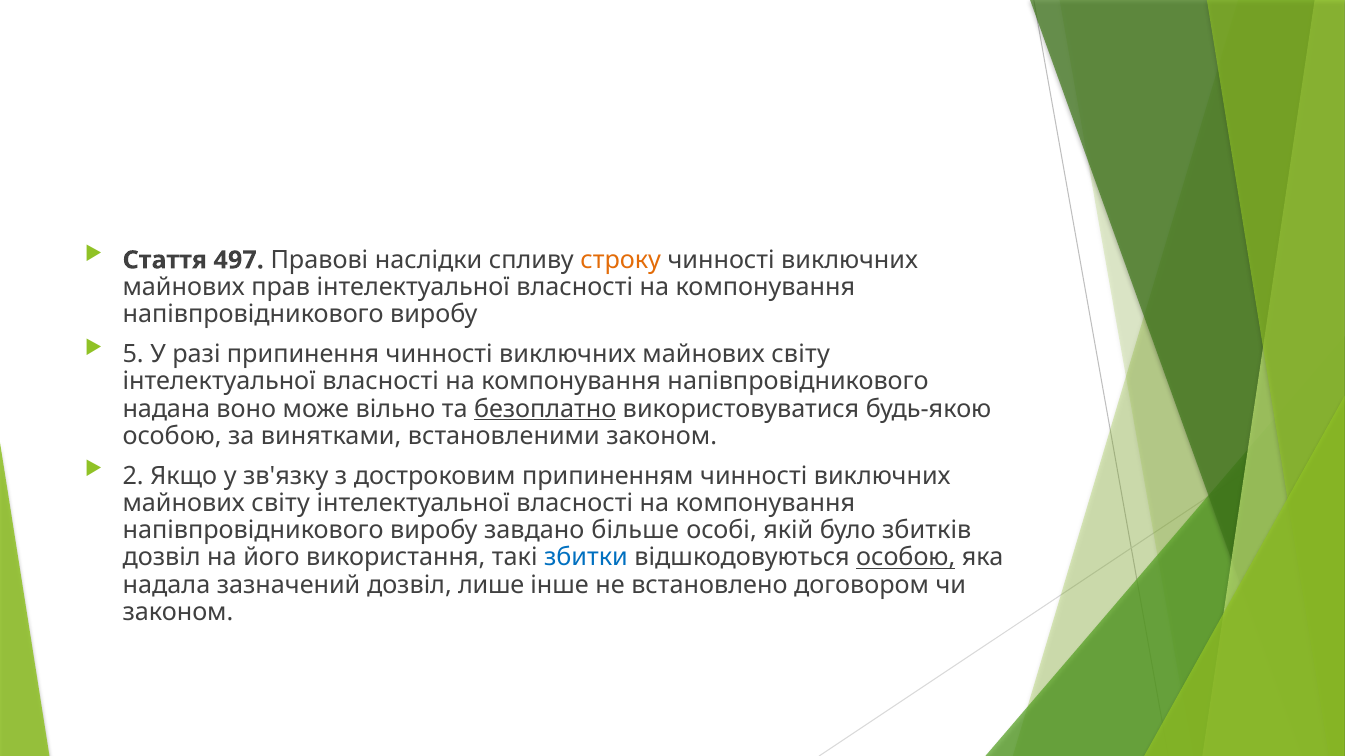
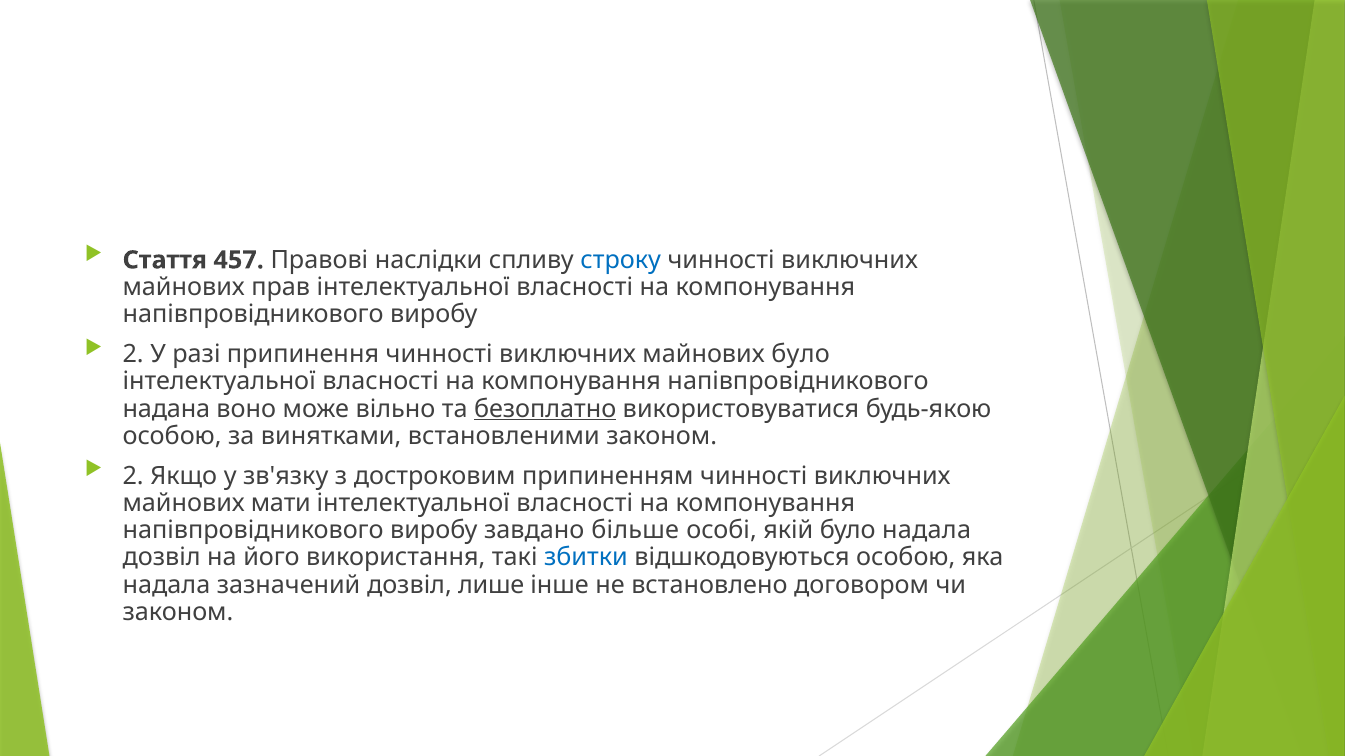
497: 497 -> 457 (239, 260)
строку colour: orange -> blue (621, 260)
5: 5 -> 2 (133, 355)
світу: світу -> було (801, 355)
світу: світу -> мати (281, 503)
було збитків: збитків -> надала (927, 531)
особою underline: present -> none (906, 558)
